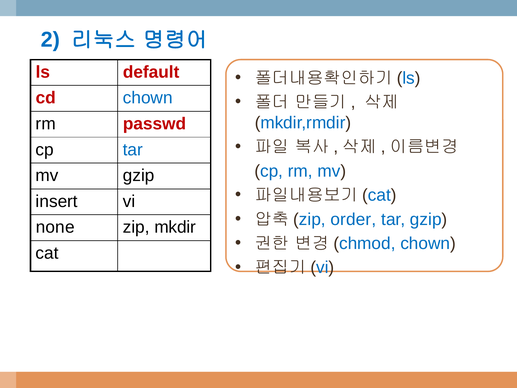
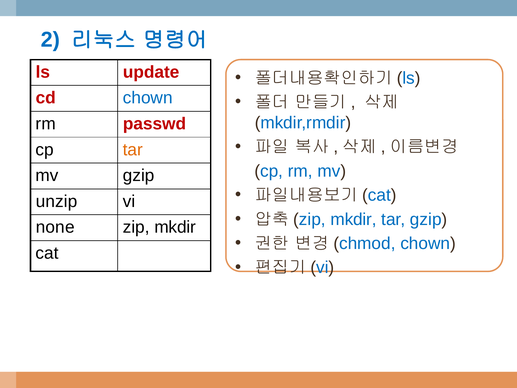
default: default -> update (151, 72)
tar colour: blue -> orange (133, 150)
insert: insert -> unzip (57, 201)
order: order -> mkdir (354, 219)
